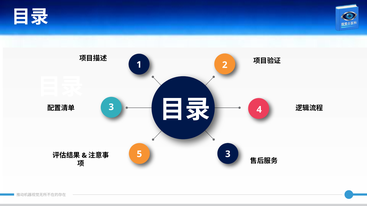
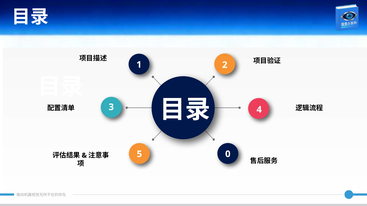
5 3: 3 -> 0 (228, 154)
